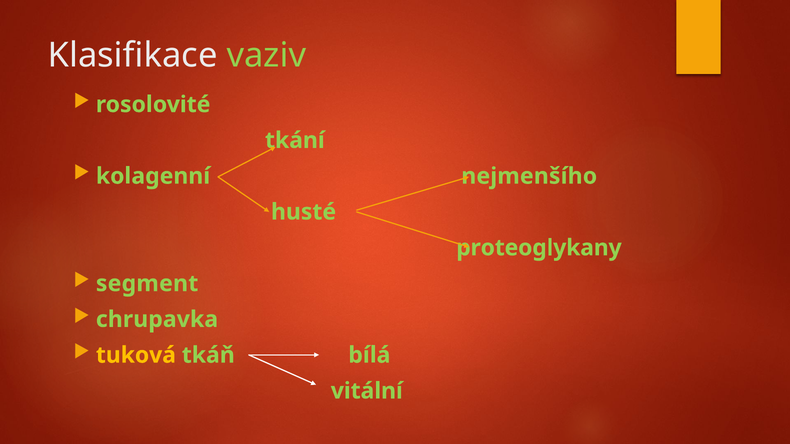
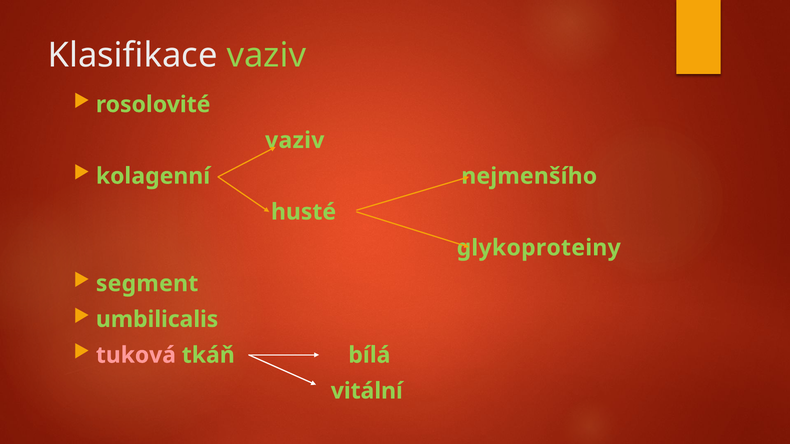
tkání: tkání -> vaziv (295, 140)
proteoglykany: proteoglykany -> glykoproteiny (539, 248)
chrupavka: chrupavka -> umbilicalis (157, 320)
tuková colour: yellow -> pink (136, 355)
